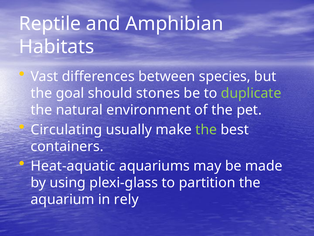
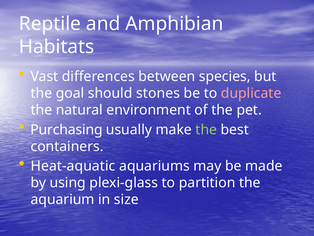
duplicate colour: light green -> pink (251, 93)
Circulating: Circulating -> Purchasing (67, 129)
rely: rely -> size (126, 199)
